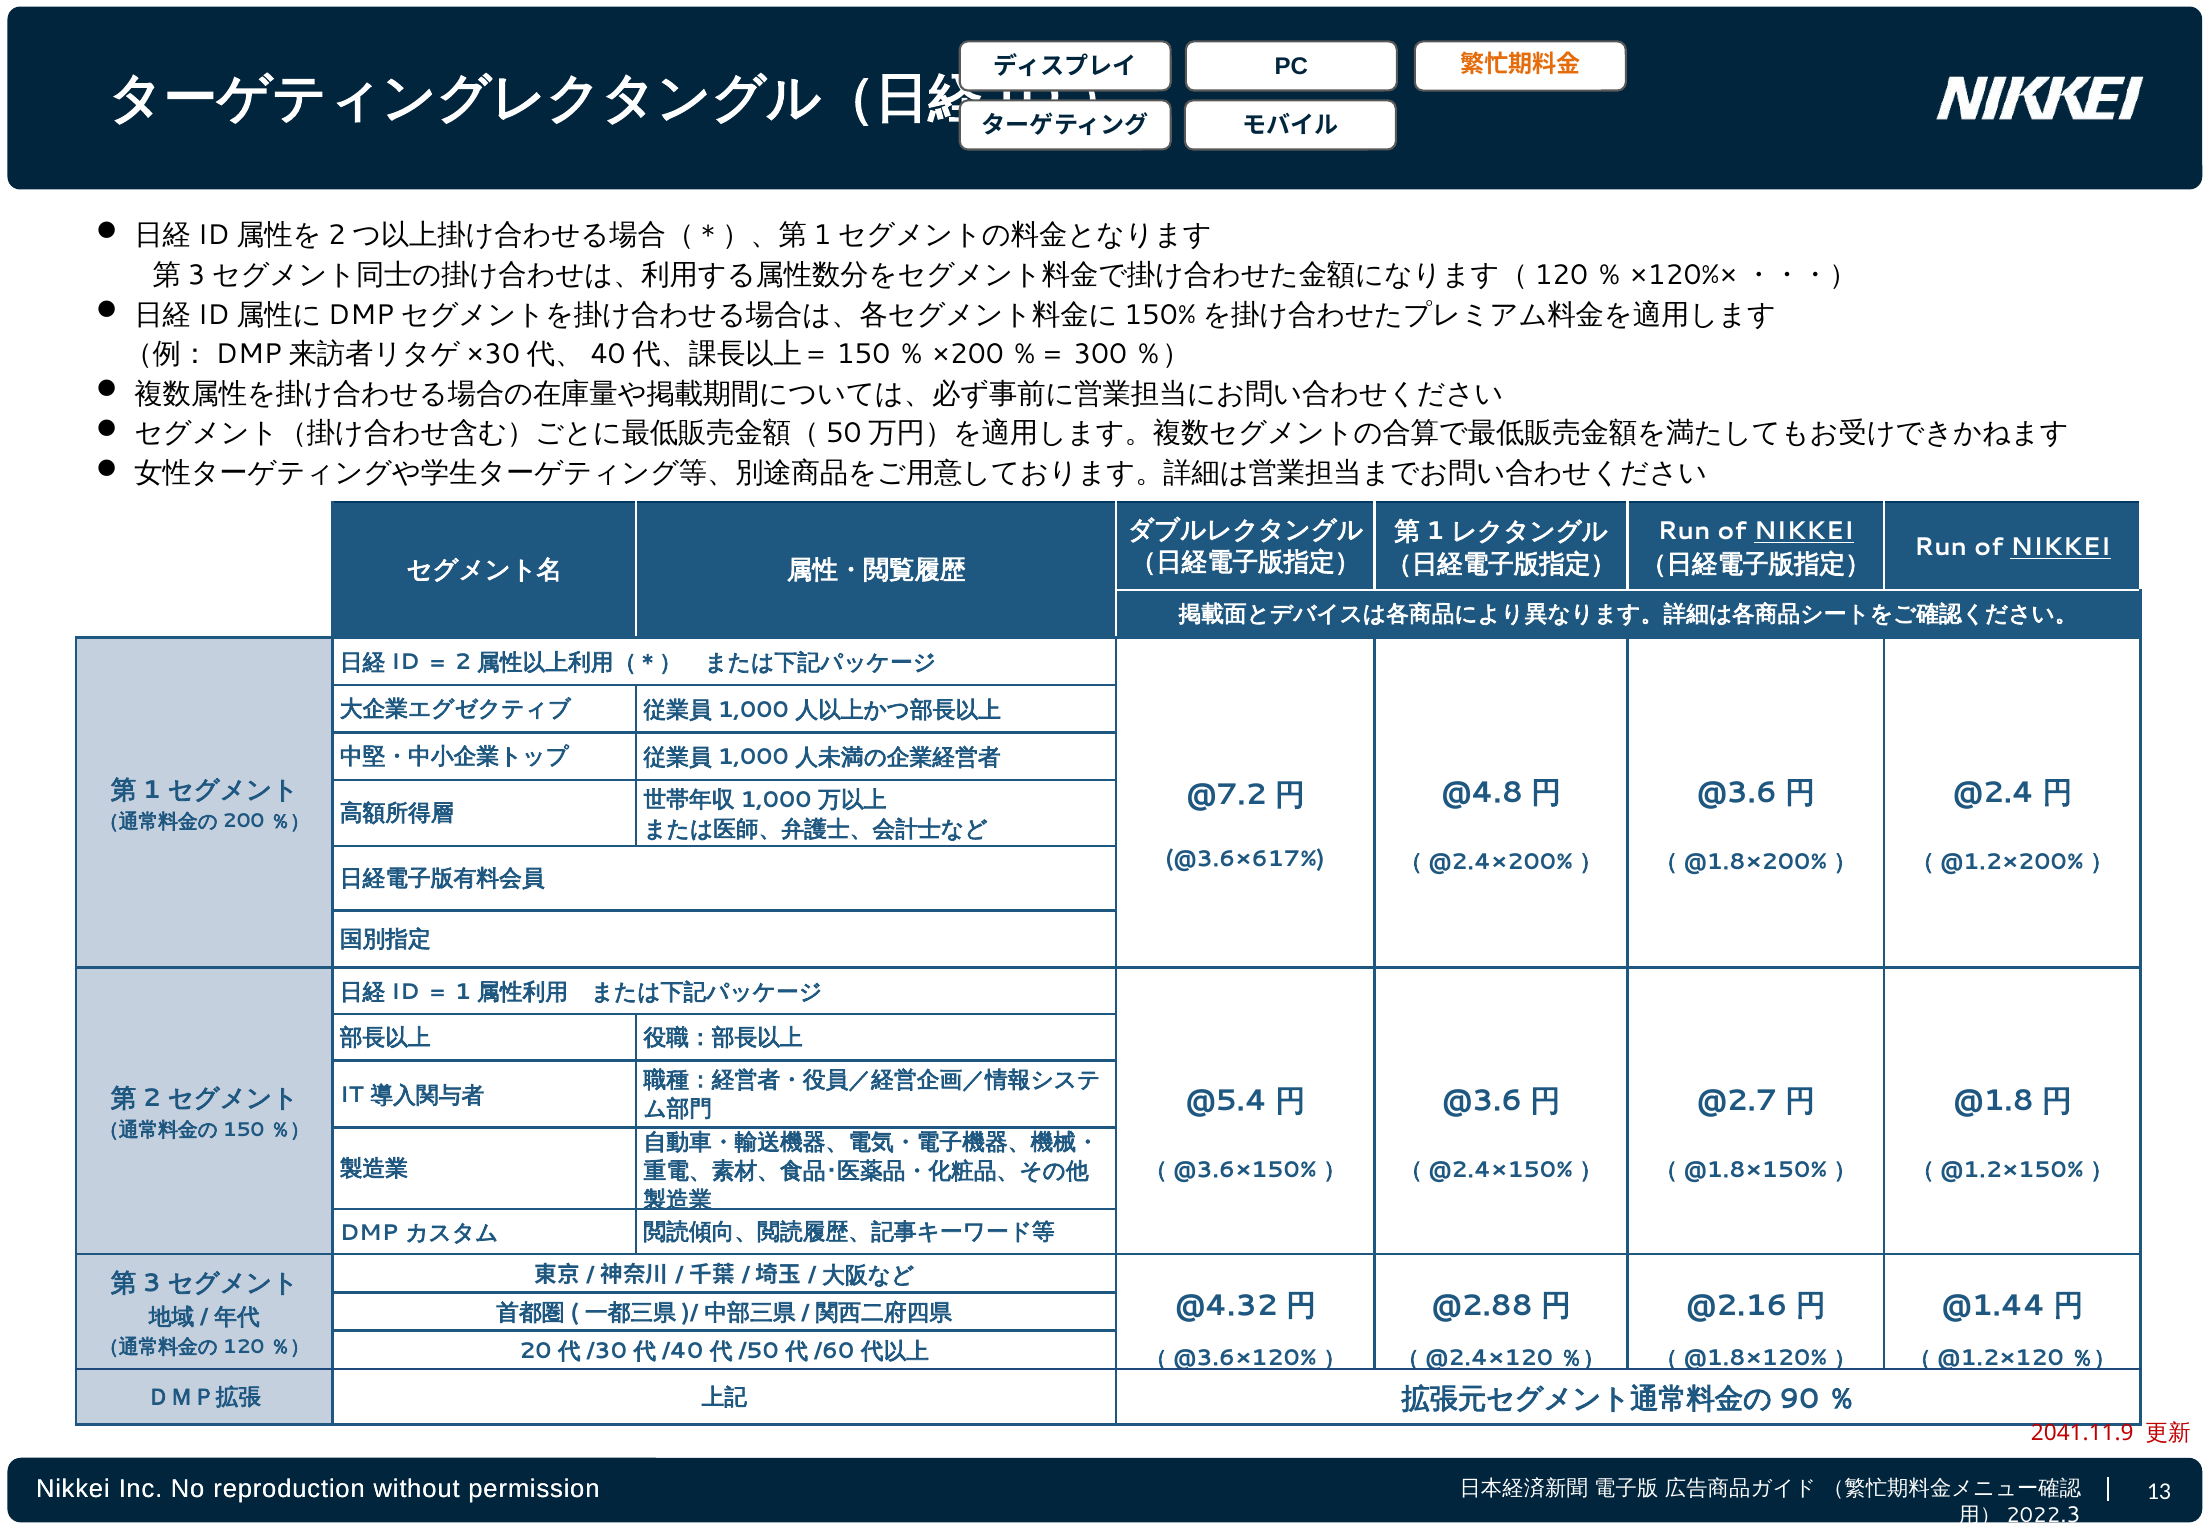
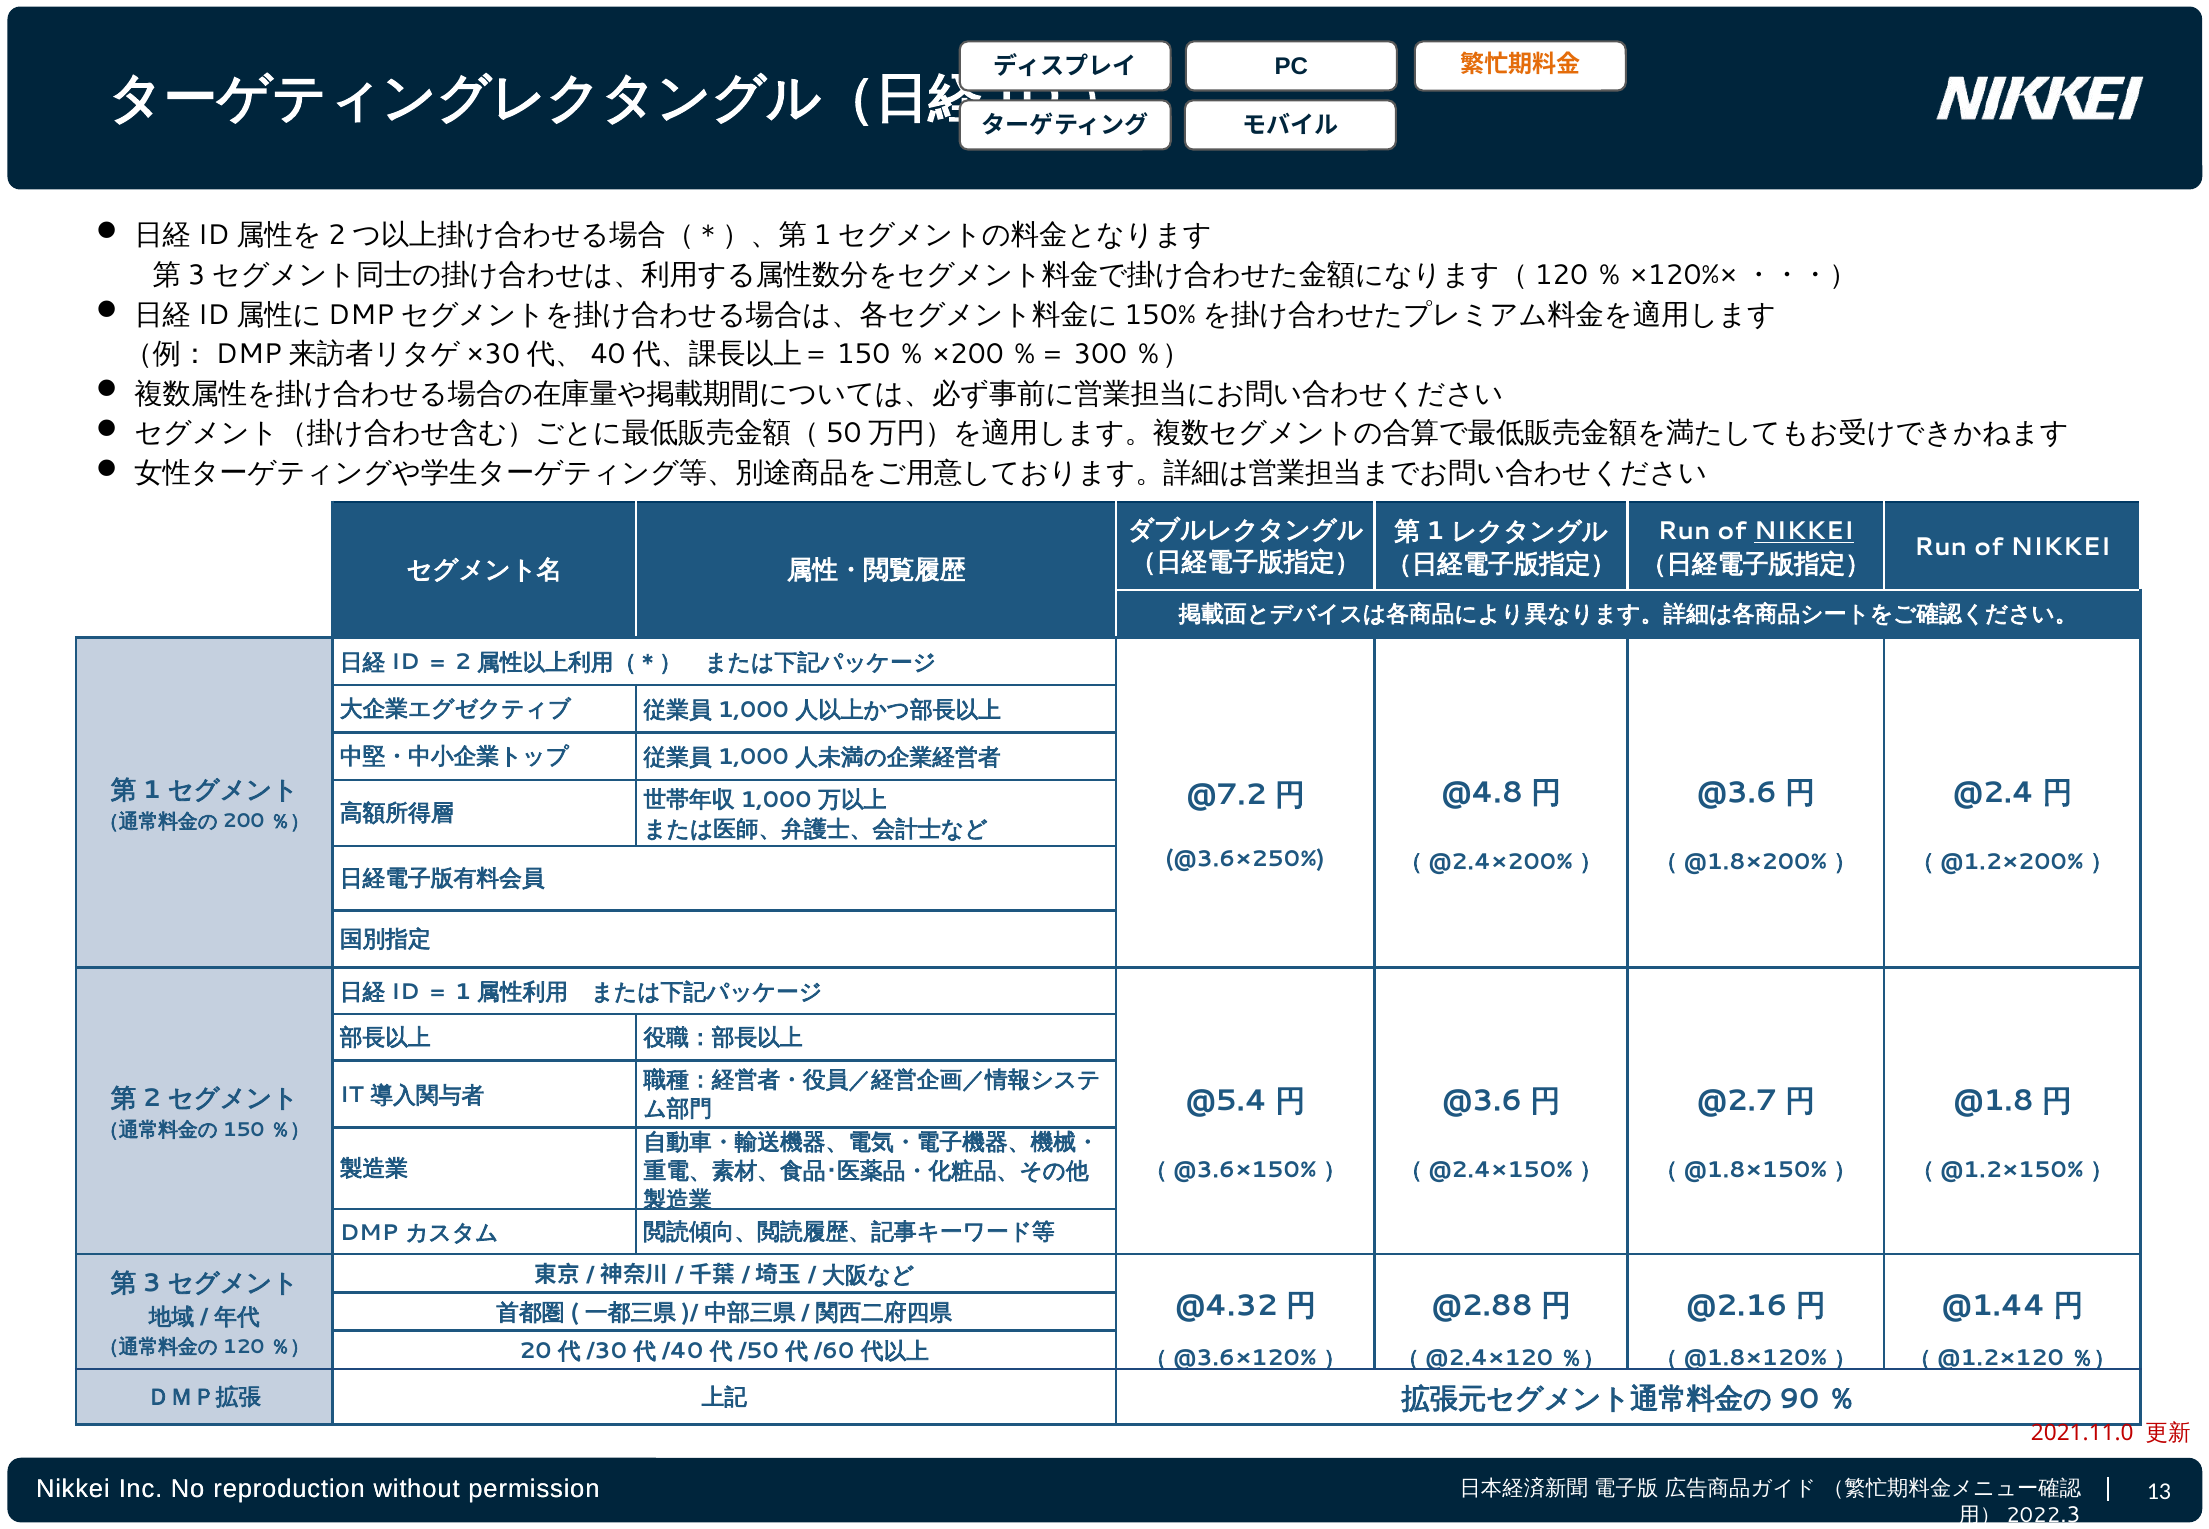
NIKKEI underline: present -> none (2061, 547)
@3.6×617%: @3.6×617% -> @3.6×250% (1245, 860)
2041.11.9: 2041.11.9 -> 2021.11.0 (2082, 1434)
